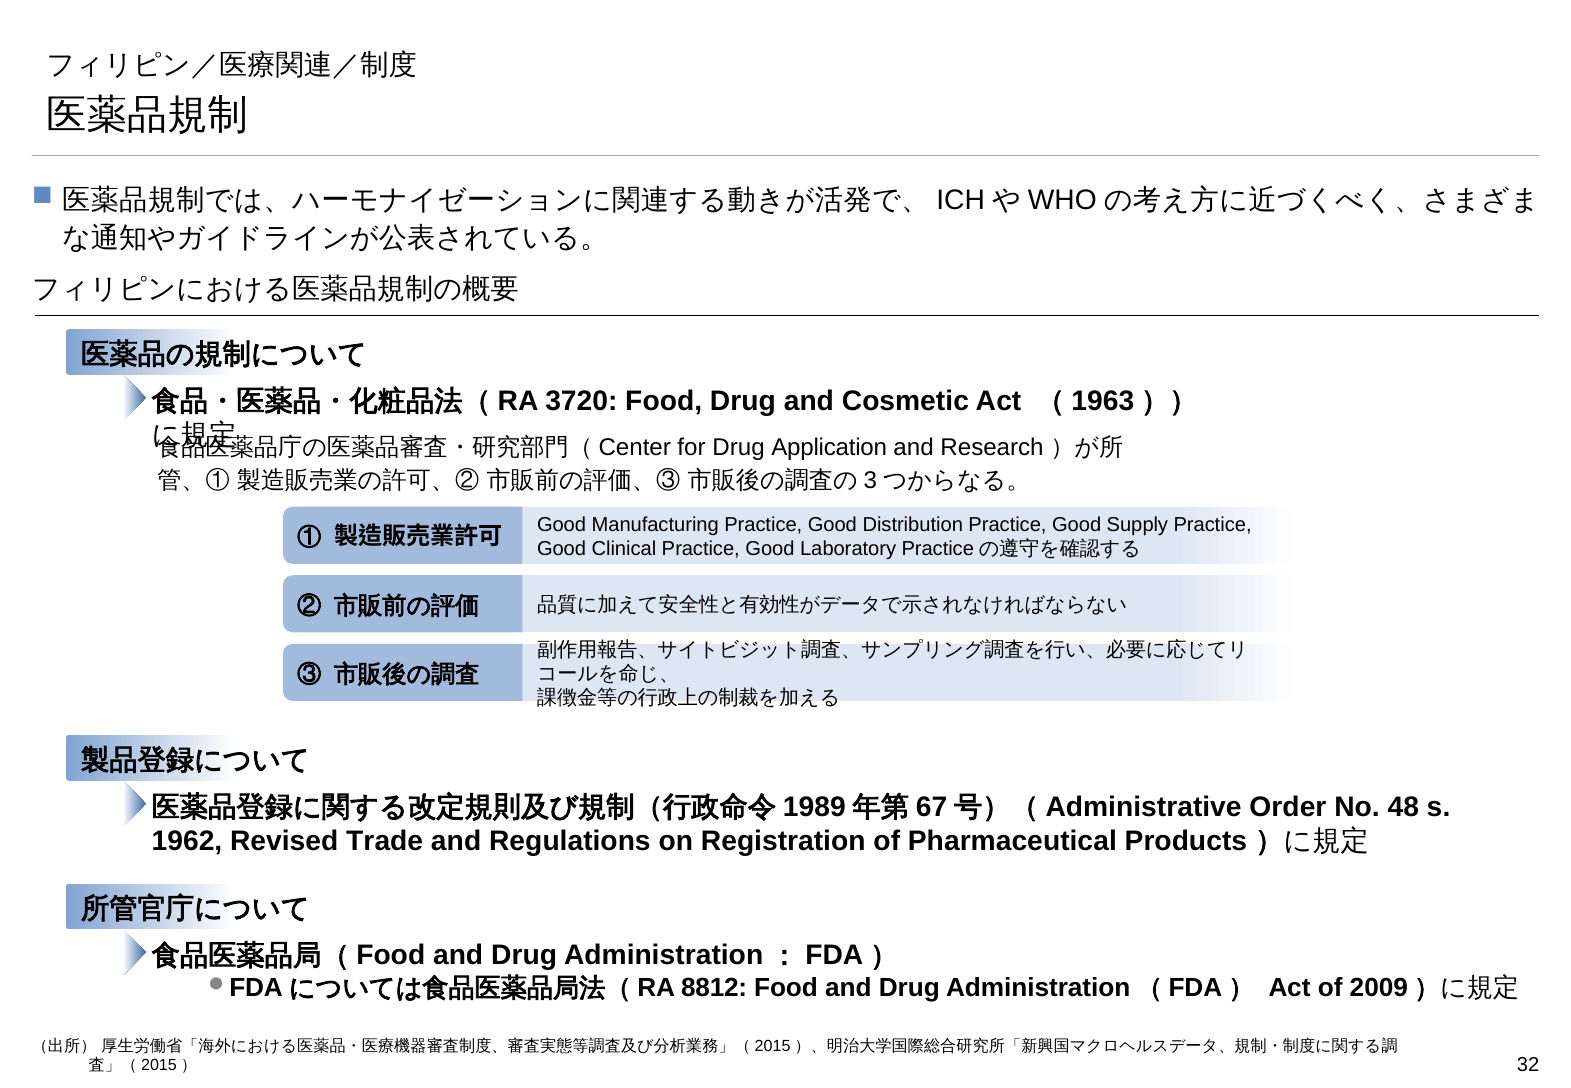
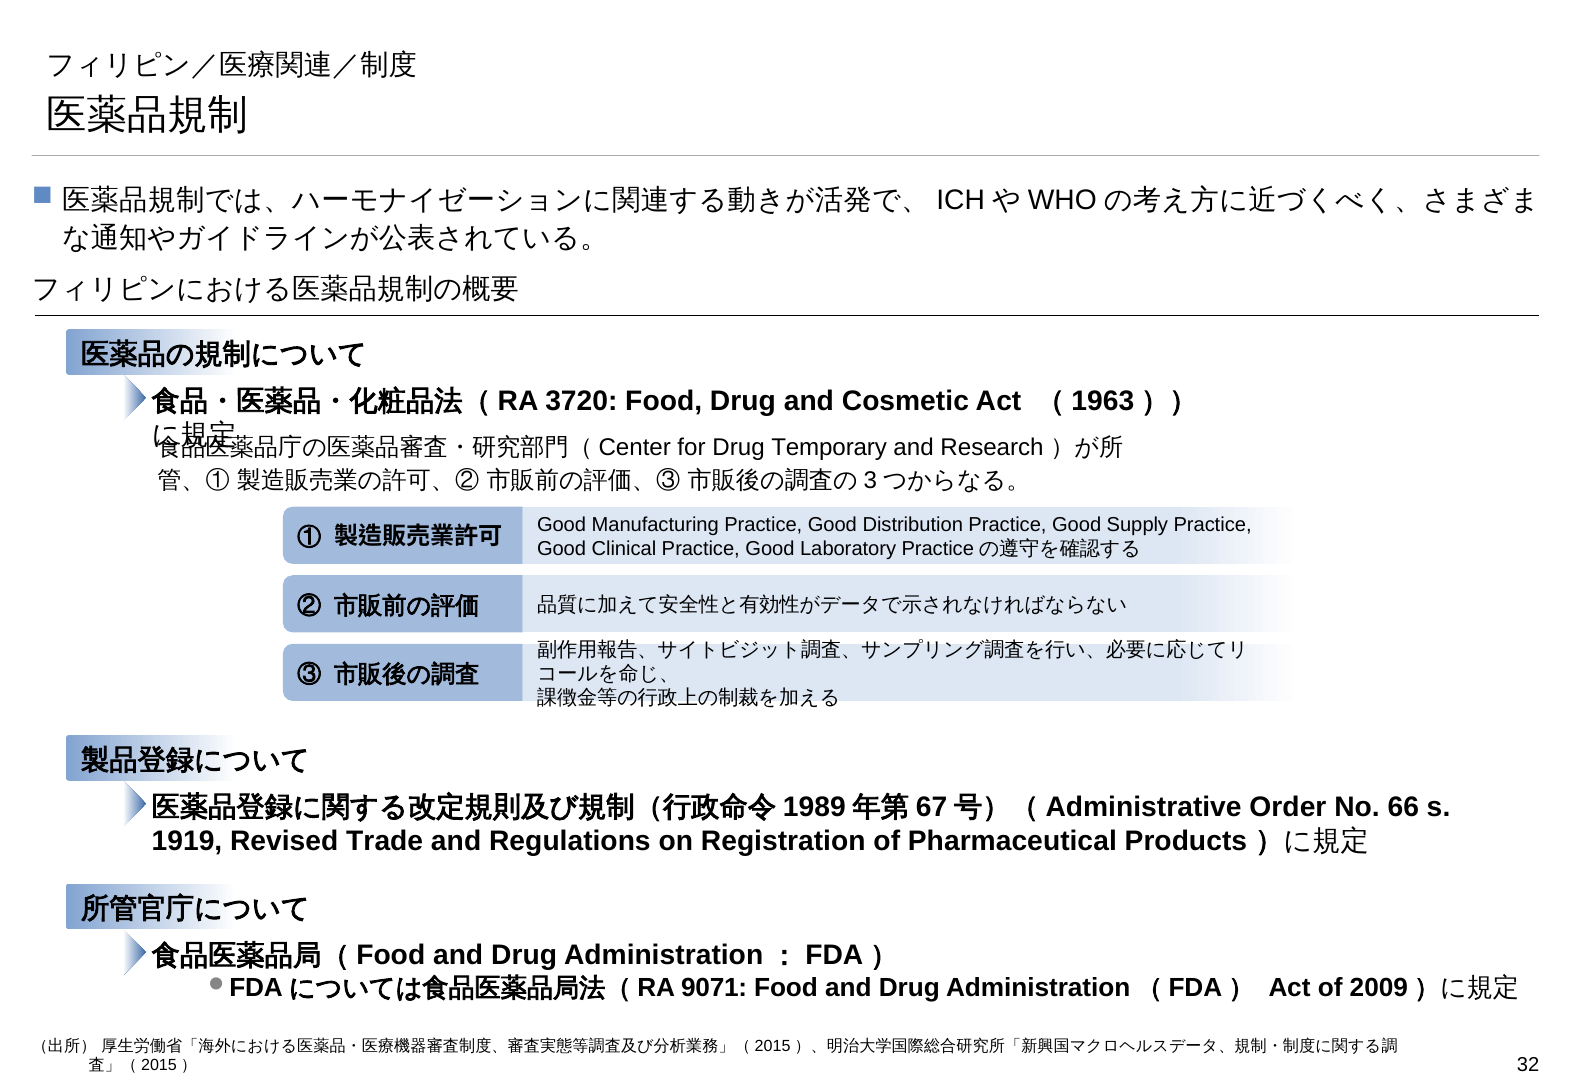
Application: Application -> Temporary (829, 448)
48: 48 -> 66 (1403, 807)
1962: 1962 -> 1919 (187, 840)
8812: 8812 -> 9071 (714, 988)
